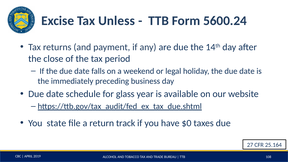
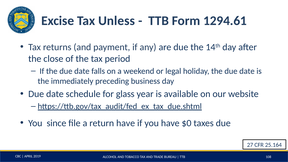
5600.24: 5600.24 -> 1294.61 (225, 21)
state: state -> since (56, 123)
return track: track -> have (126, 123)
